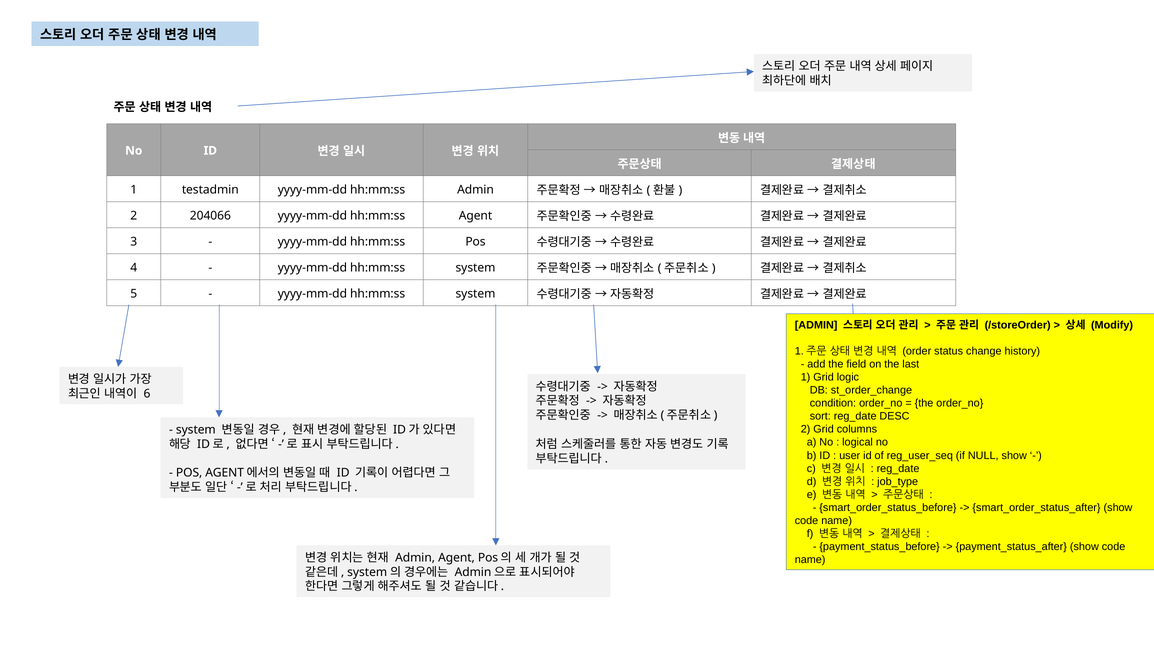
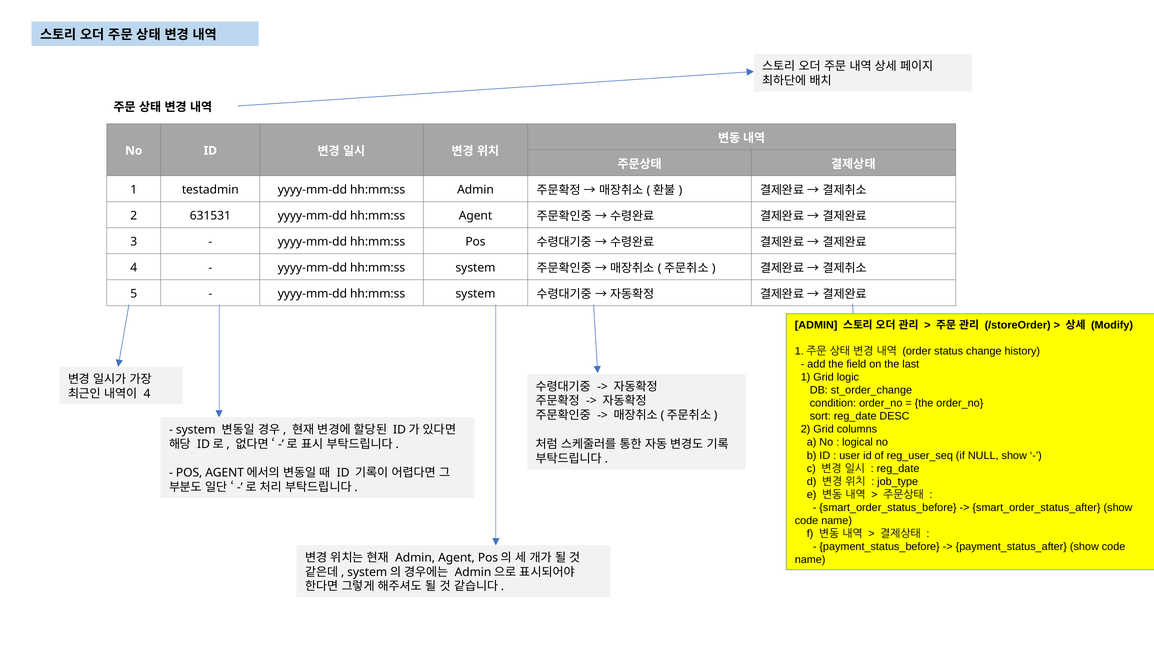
204066: 204066 -> 631531 (210, 216)
6: 6 -> 4 (147, 394)
